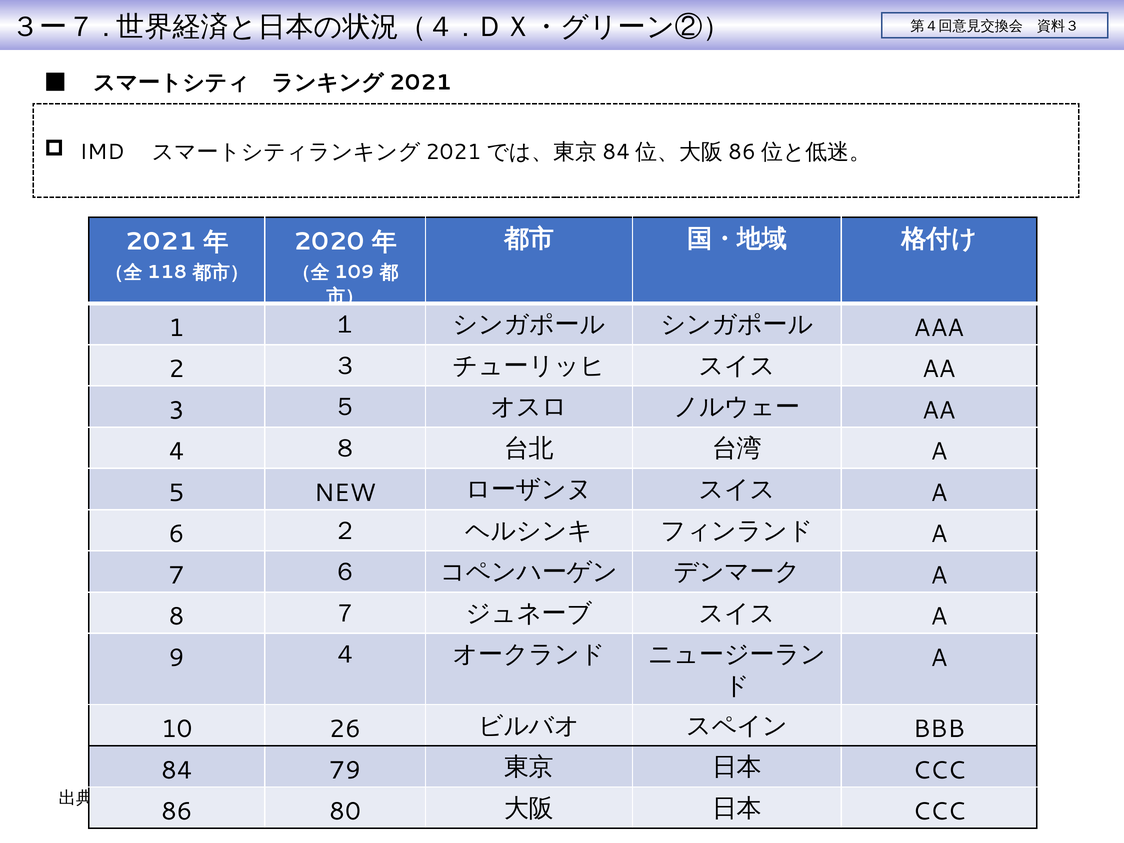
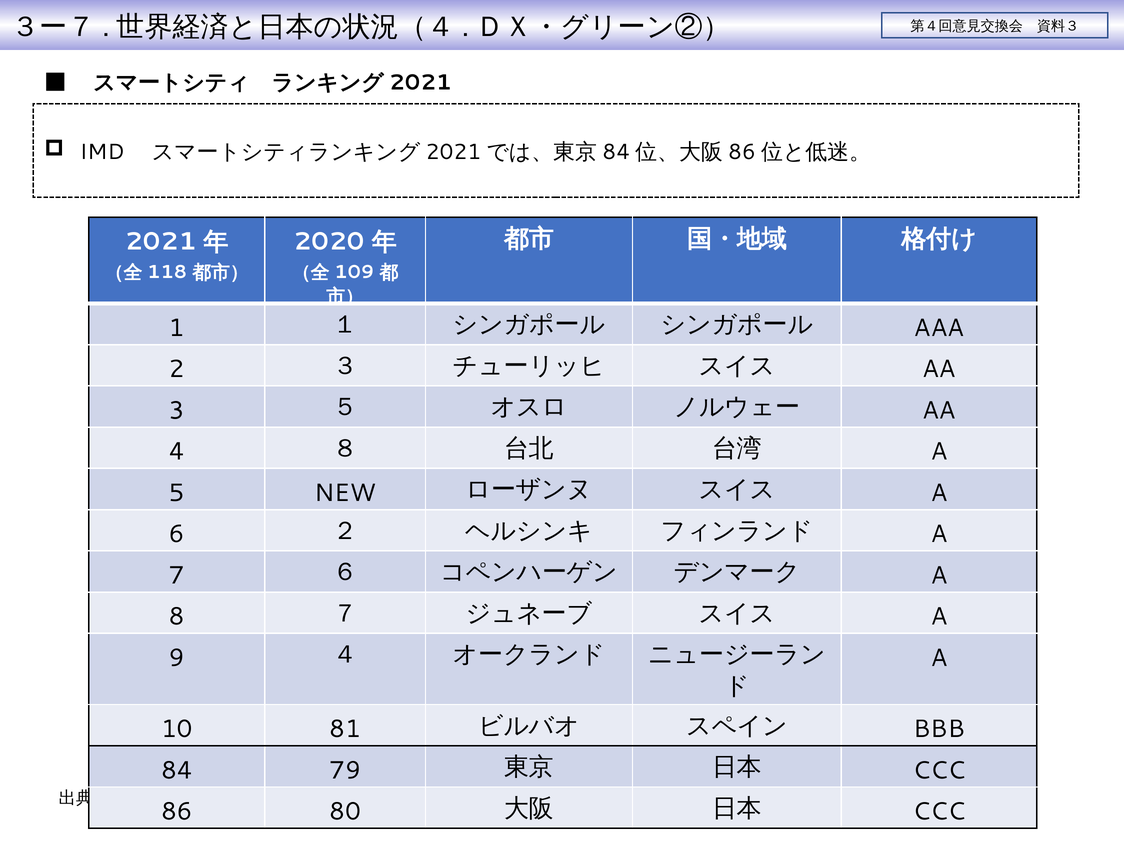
26: 26 -> 81 (345, 729)
